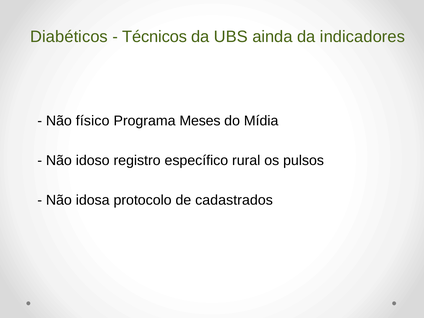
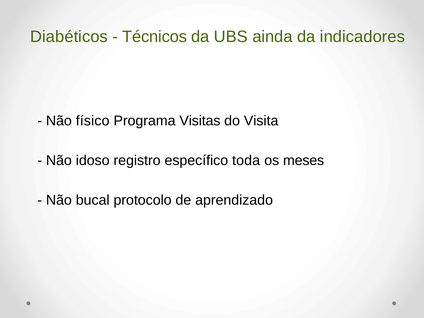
Meses: Meses -> Visitas (200, 121)
Mídia: Mídia -> Visita (261, 121)
rural: rural -> toda (246, 160)
pulsos: pulsos -> meses (304, 160)
idosa: idosa -> bucal (93, 200)
cadastrados: cadastrados -> aprendizado (234, 200)
